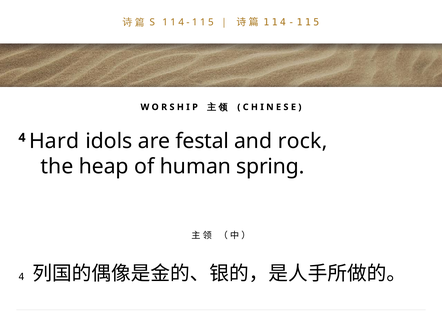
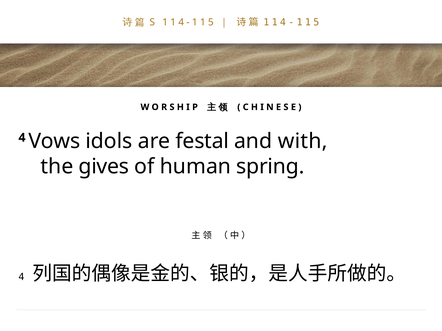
Hard: Hard -> Vows (54, 141)
rock: rock -> with (303, 141)
heap: heap -> gives (104, 167)
